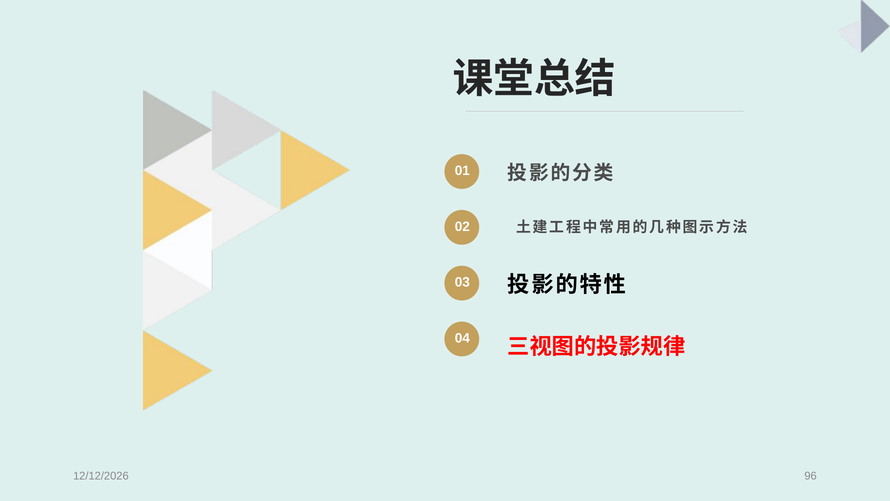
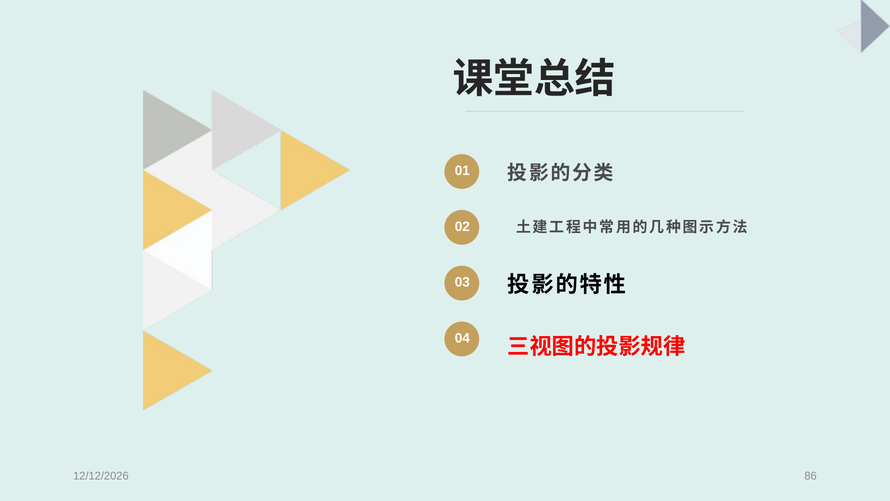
96: 96 -> 86 (811, 476)
